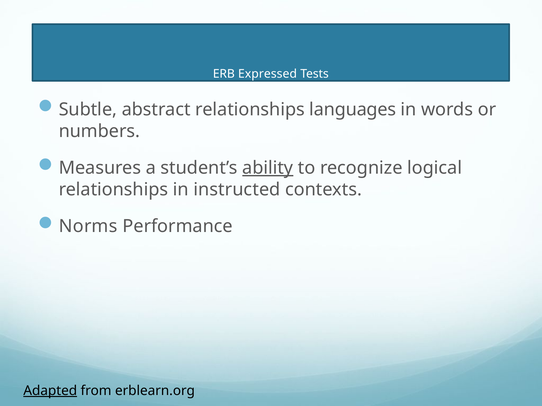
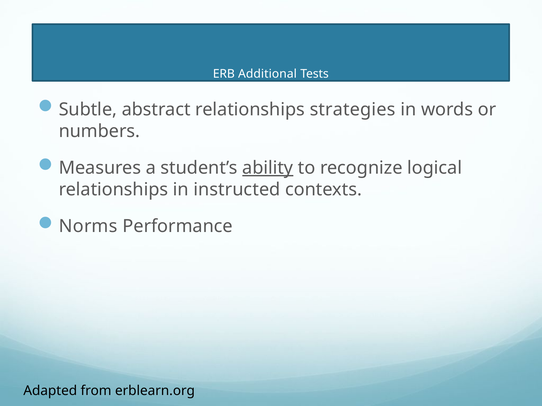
Expressed: Expressed -> Additional (267, 74)
languages: languages -> strategies (353, 110)
Adapted underline: present -> none (50, 391)
